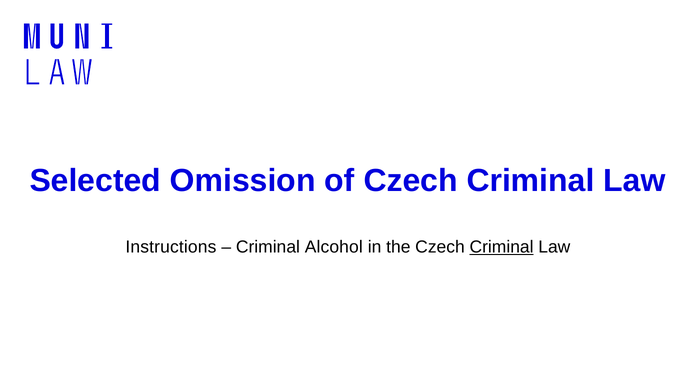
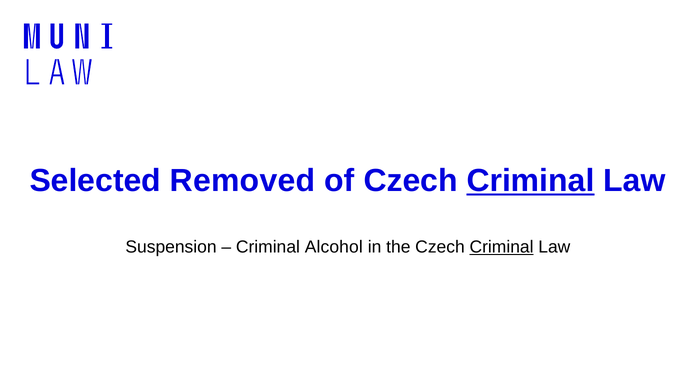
Omission: Omission -> Removed (243, 181)
Criminal underline: none -> present (530, 181)
Instructions: Instructions -> Suspension (171, 247)
